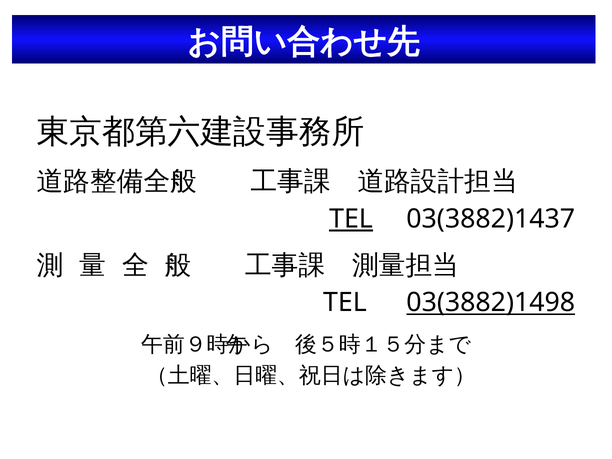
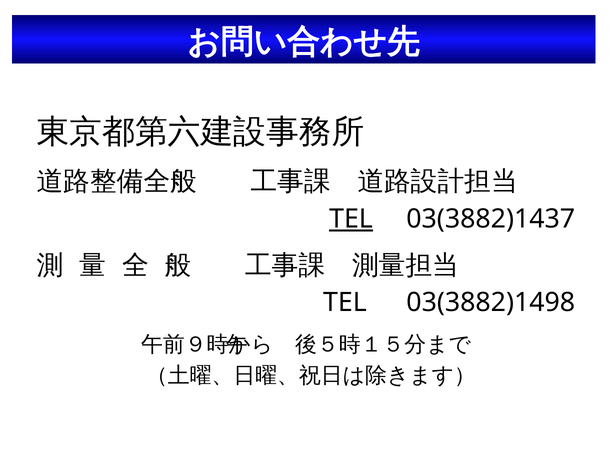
03(3882)1498 underline: present -> none (491, 303)
